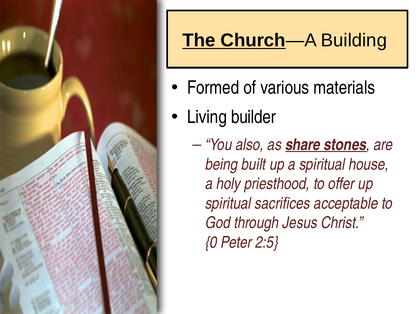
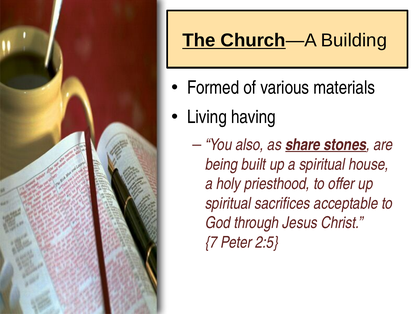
builder: builder -> having (253, 117)
0: 0 -> 7 (211, 242)
